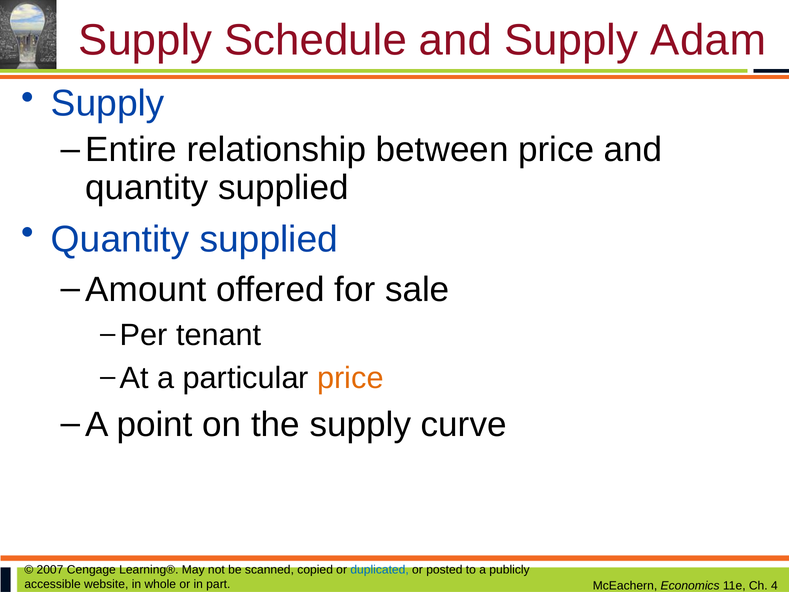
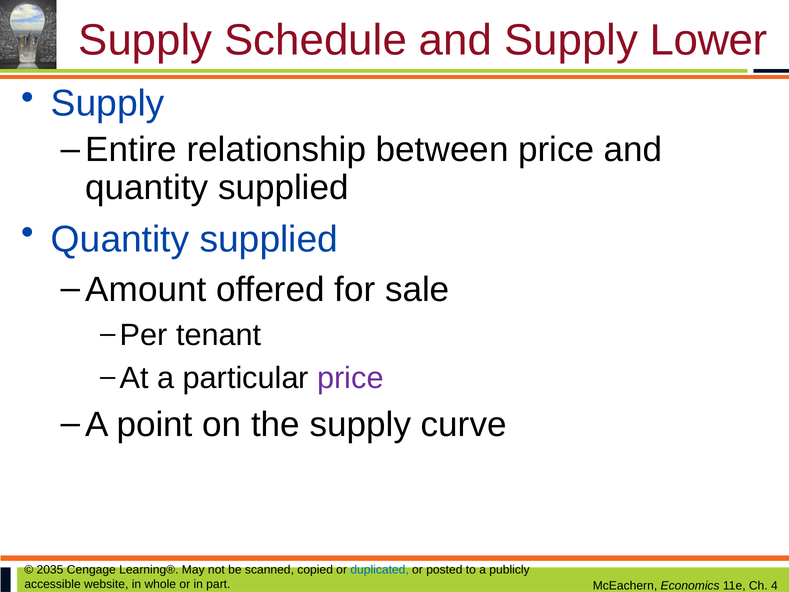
Adam: Adam -> Lower (709, 40)
price colour: orange -> purple (350, 378)
2007: 2007 -> 2035 (50, 570)
